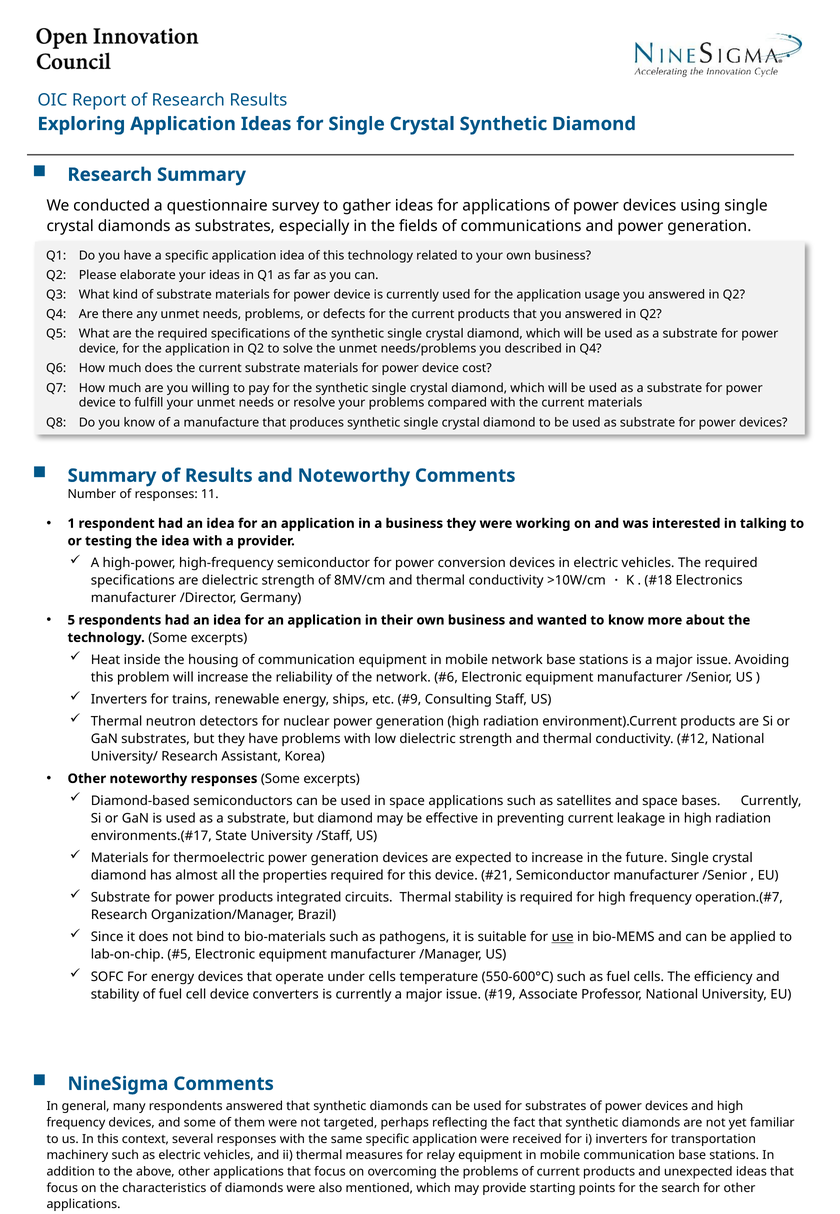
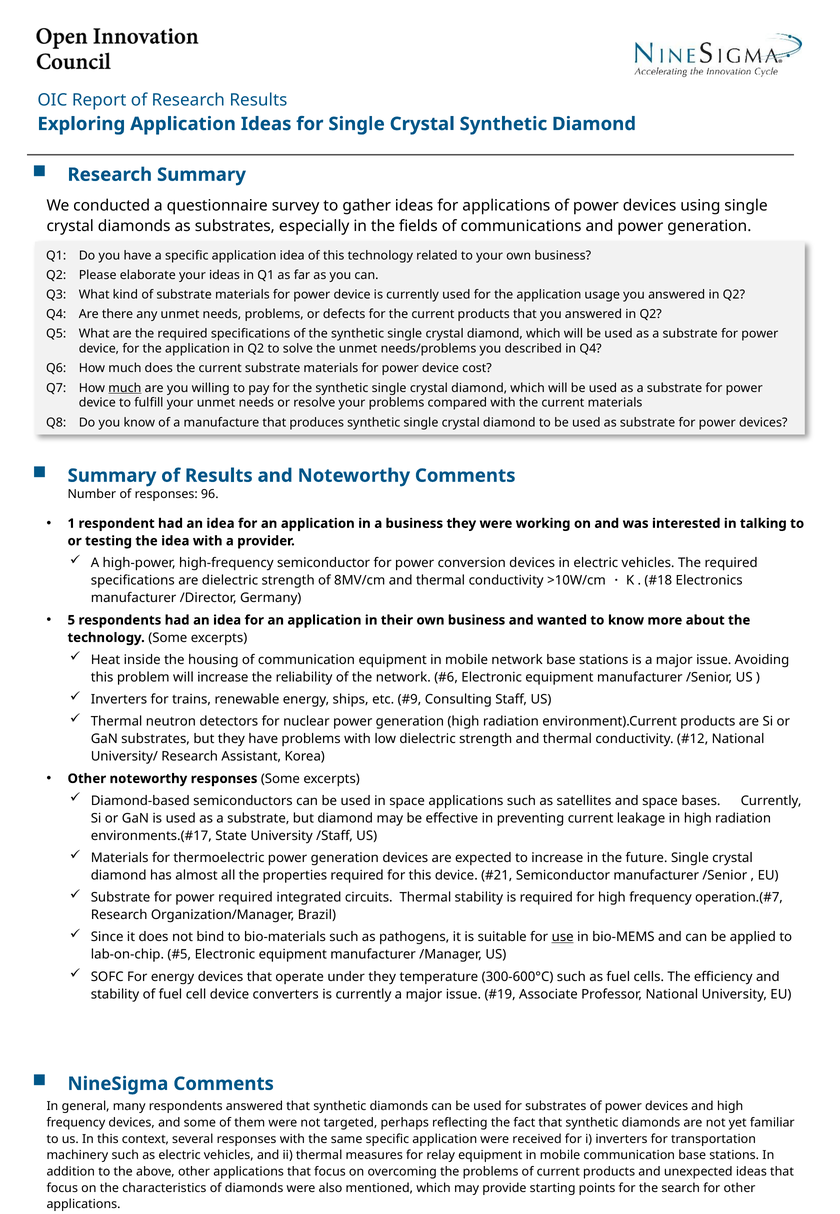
much underline: none -> present (125, 388)
11: 11 -> 96 (210, 494)
power products: products -> required (246, 897)
under cells: cells -> they (382, 976)
550-600°C: 550-600°C -> 300-600°C (518, 976)
